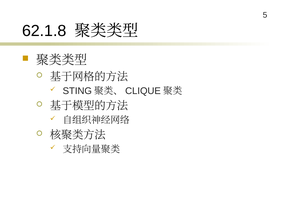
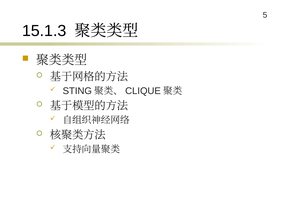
62.1.8: 62.1.8 -> 15.1.3 (44, 31)
